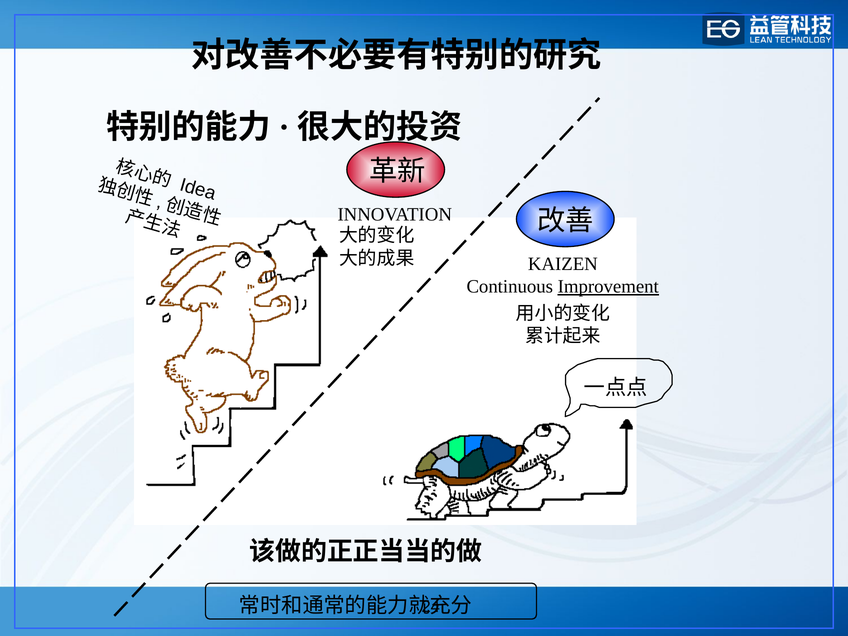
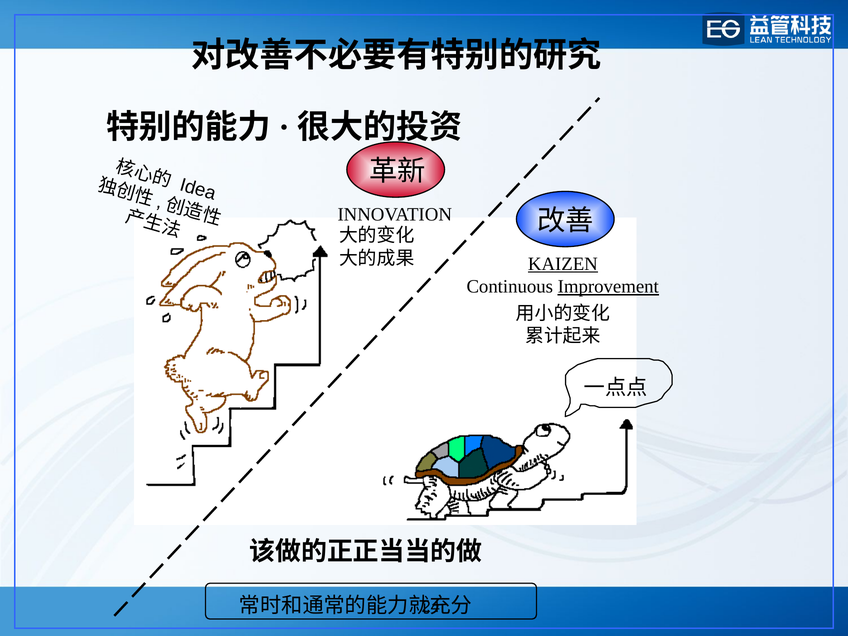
KAIZEN underline: none -> present (563, 264)
